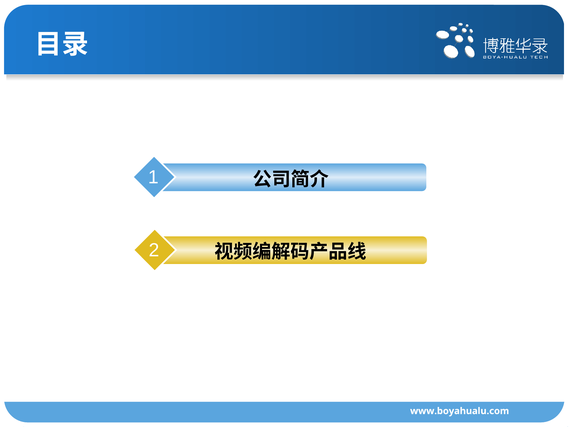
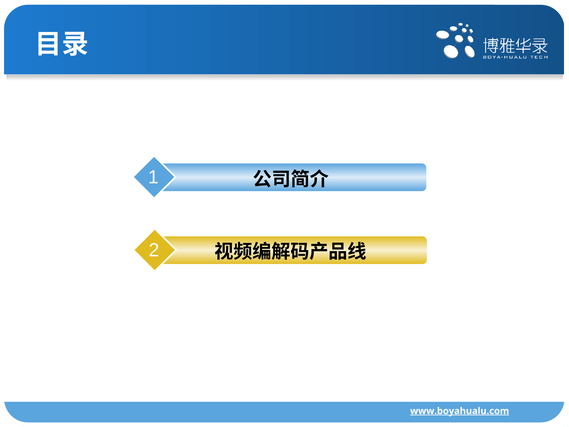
www.boyahualu.com underline: none -> present (460, 411)
